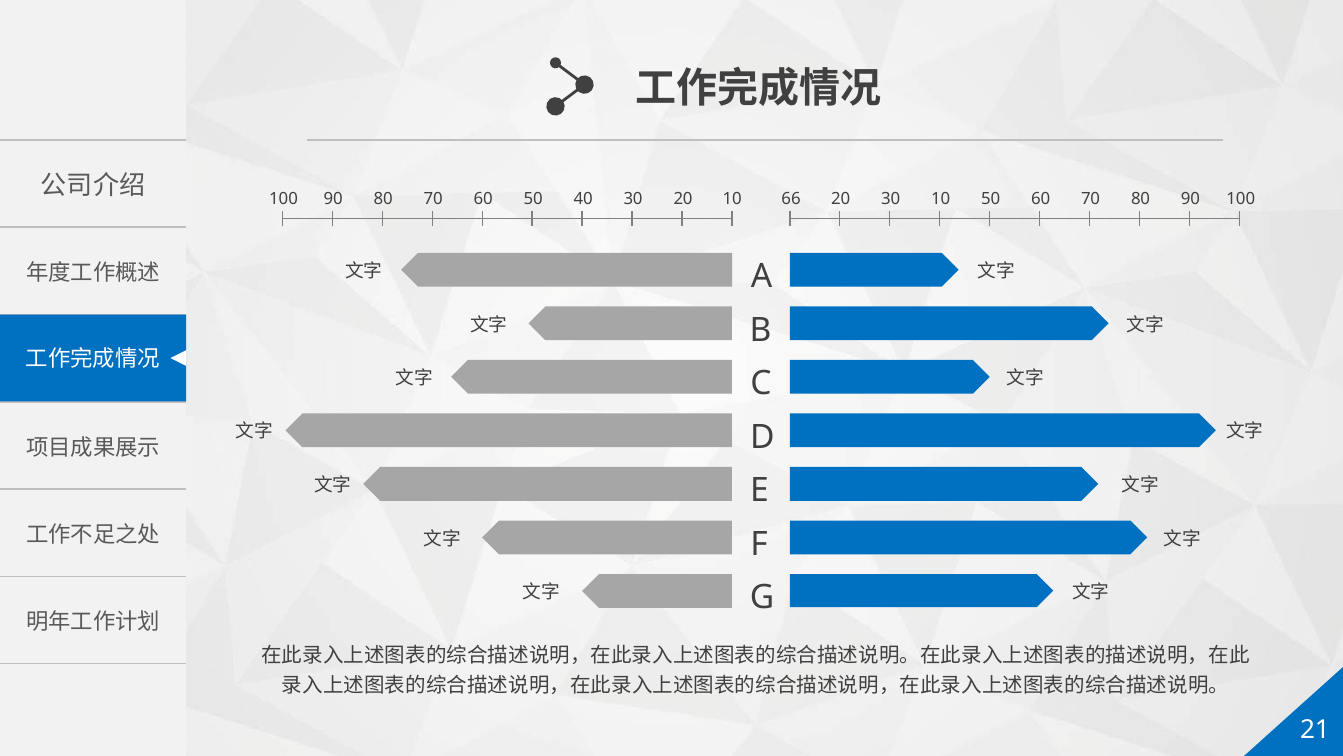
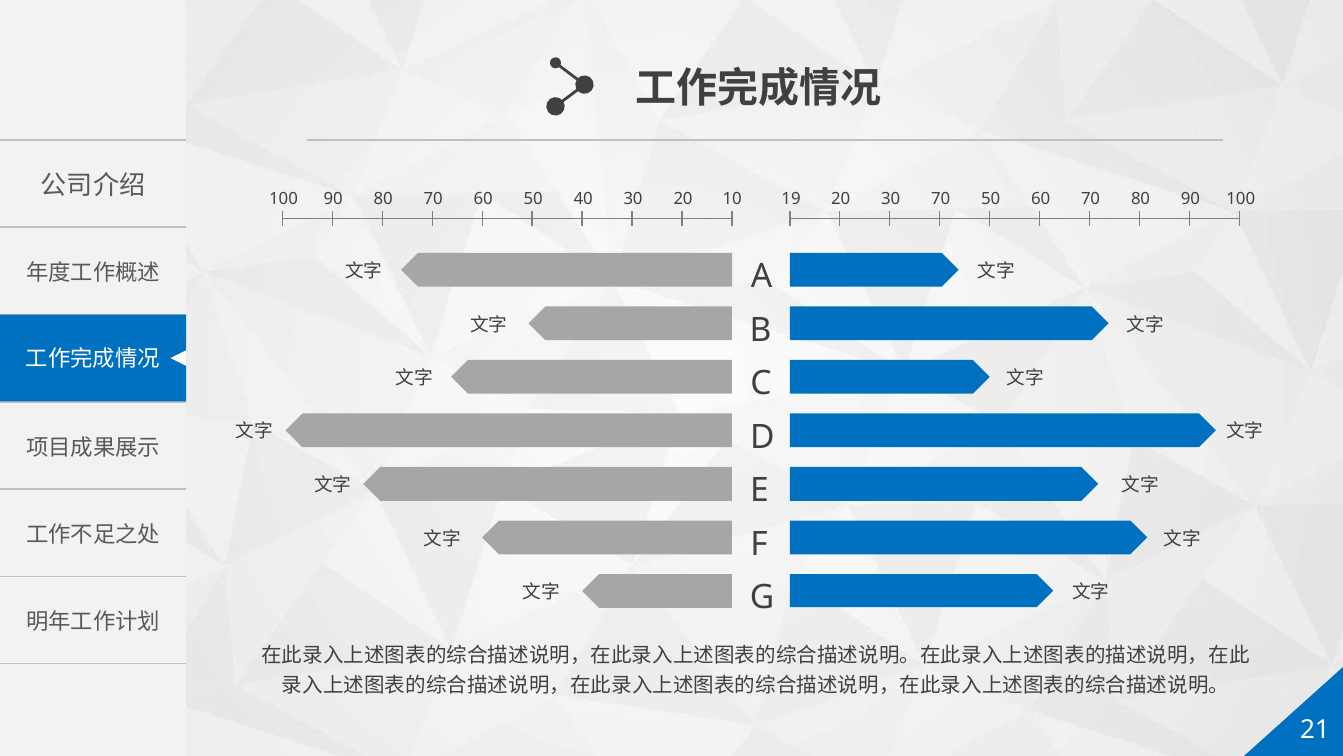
66: 66 -> 19 (791, 198)
30 10: 10 -> 70 (941, 198)
